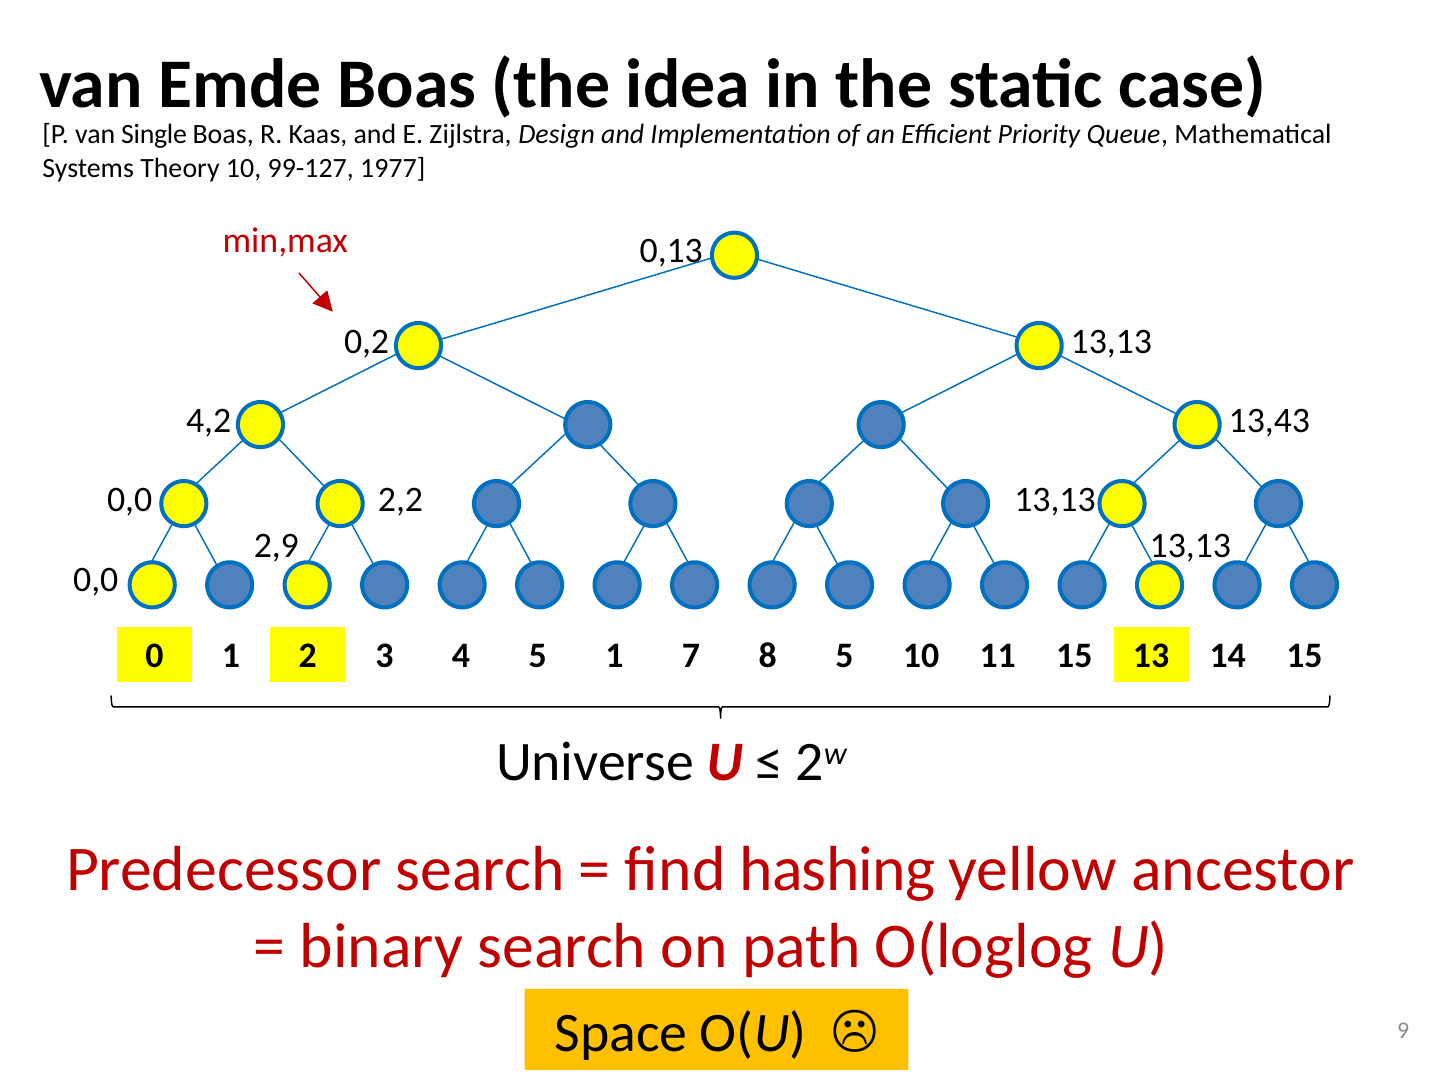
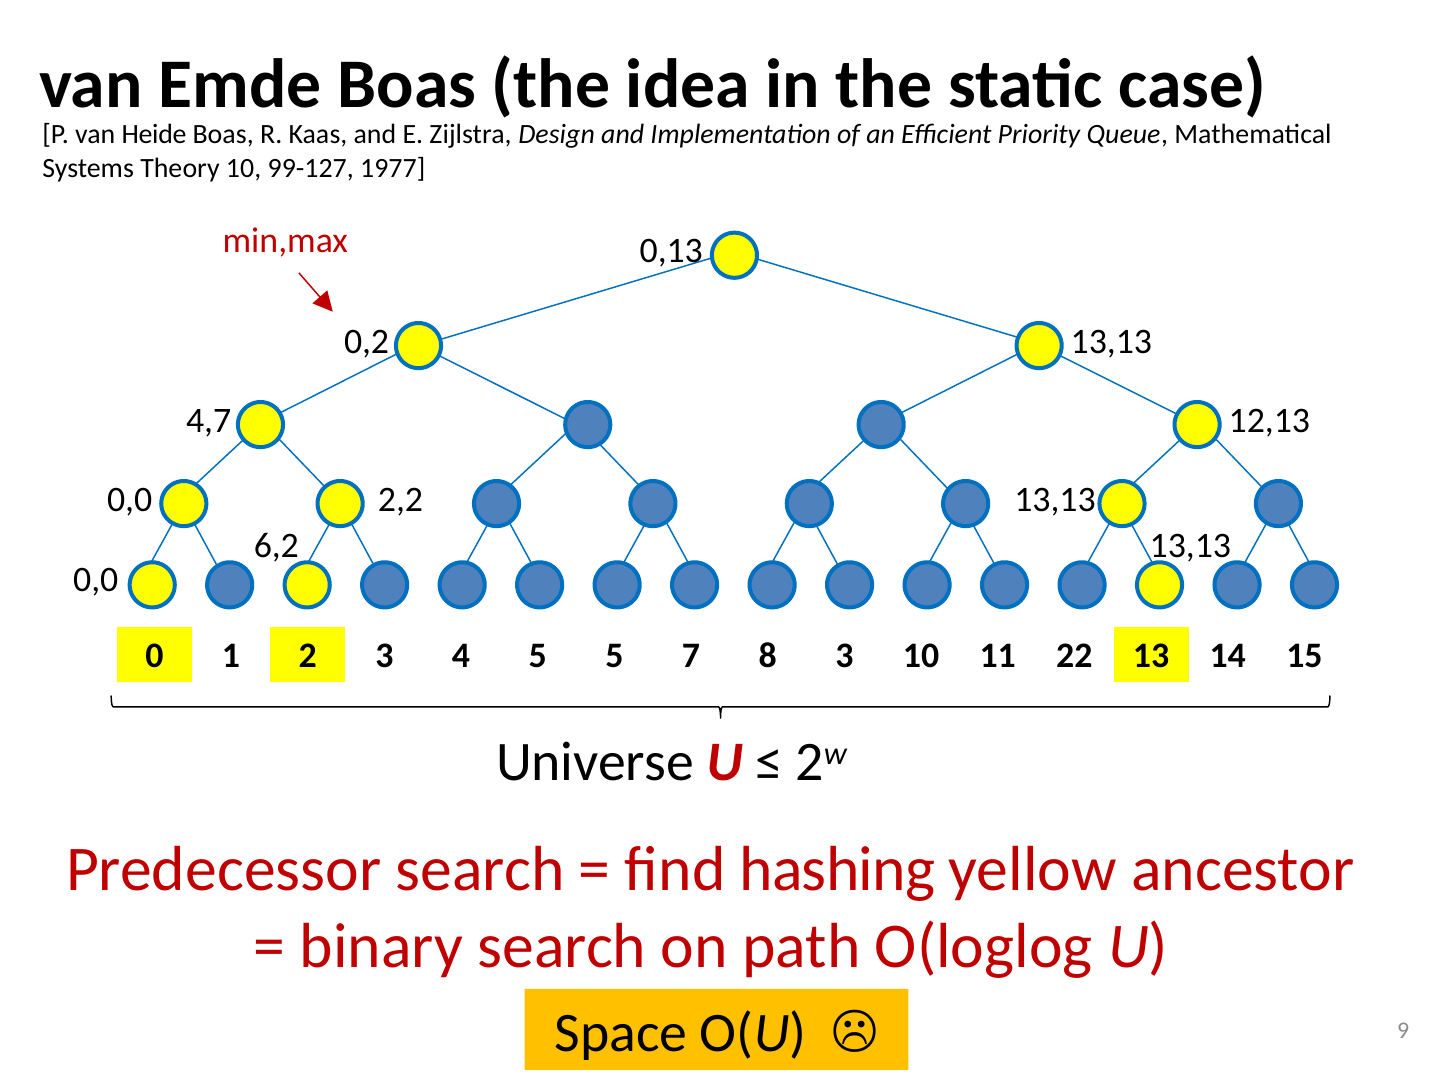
Single: Single -> Heide (154, 134)
4,2: 4,2 -> 4,7 (209, 420)
13,43: 13,43 -> 12,13 (1269, 420)
2,9: 2,9 -> 6,2 (276, 546)
5 1: 1 -> 5 (614, 655)
8 5: 5 -> 3 (844, 655)
11 15: 15 -> 22 (1074, 655)
